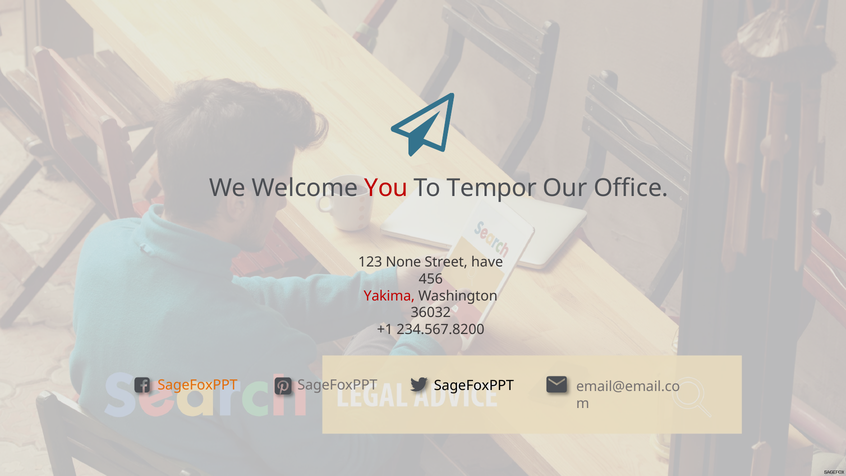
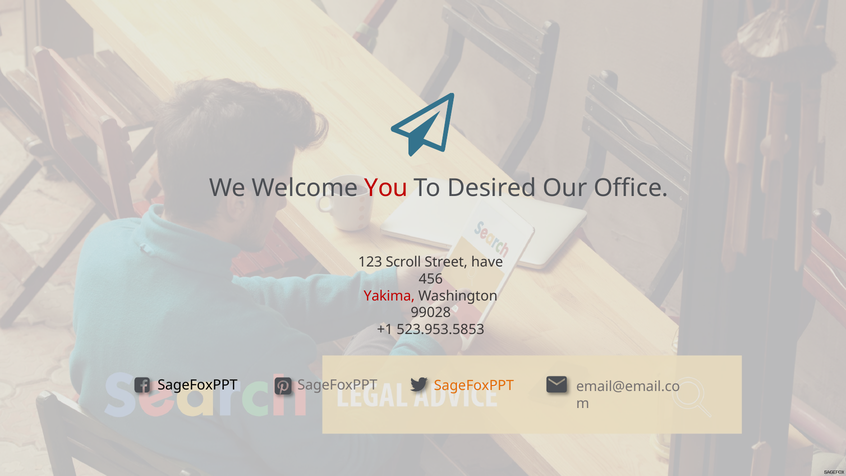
Tempor: Tempor -> Desired (492, 188)
None: None -> Scroll (403, 262)
36032: 36032 -> 99028 (431, 313)
234.567.8200: 234.567.8200 -> 523.953.5853 (441, 330)
SageFoxPPT colour: orange -> black (198, 385)
SageFoxPPT colour: black -> orange (474, 386)
